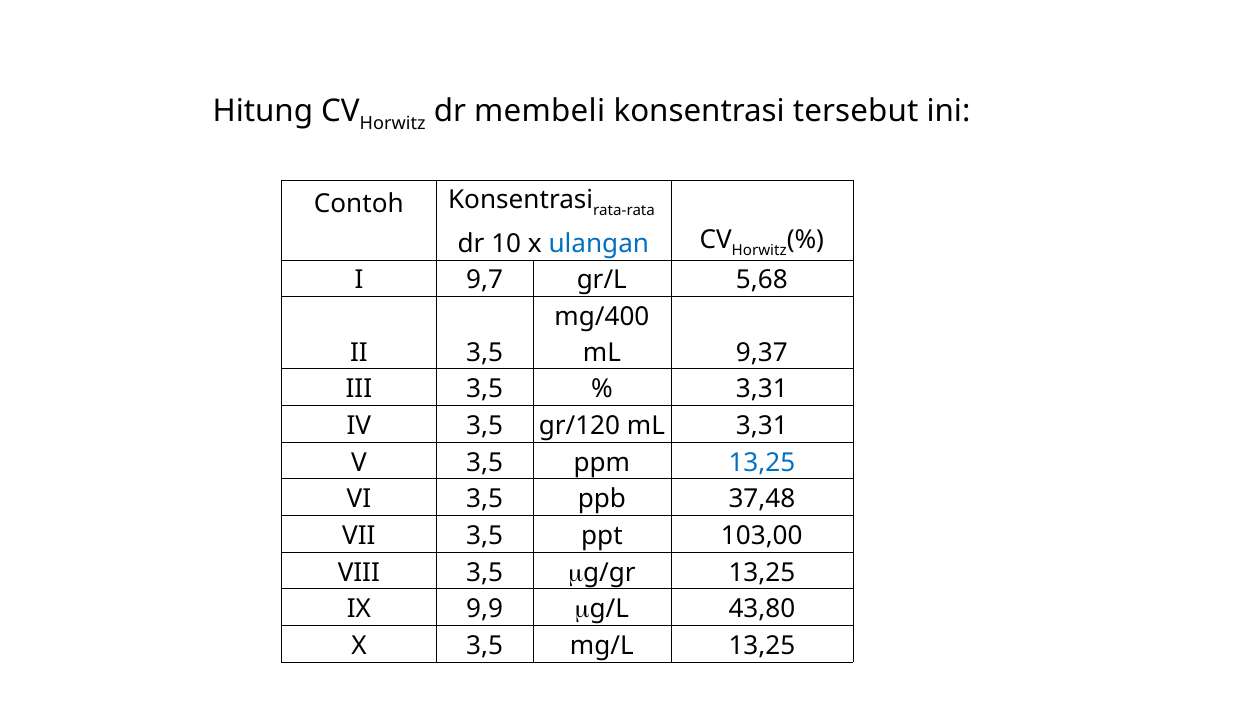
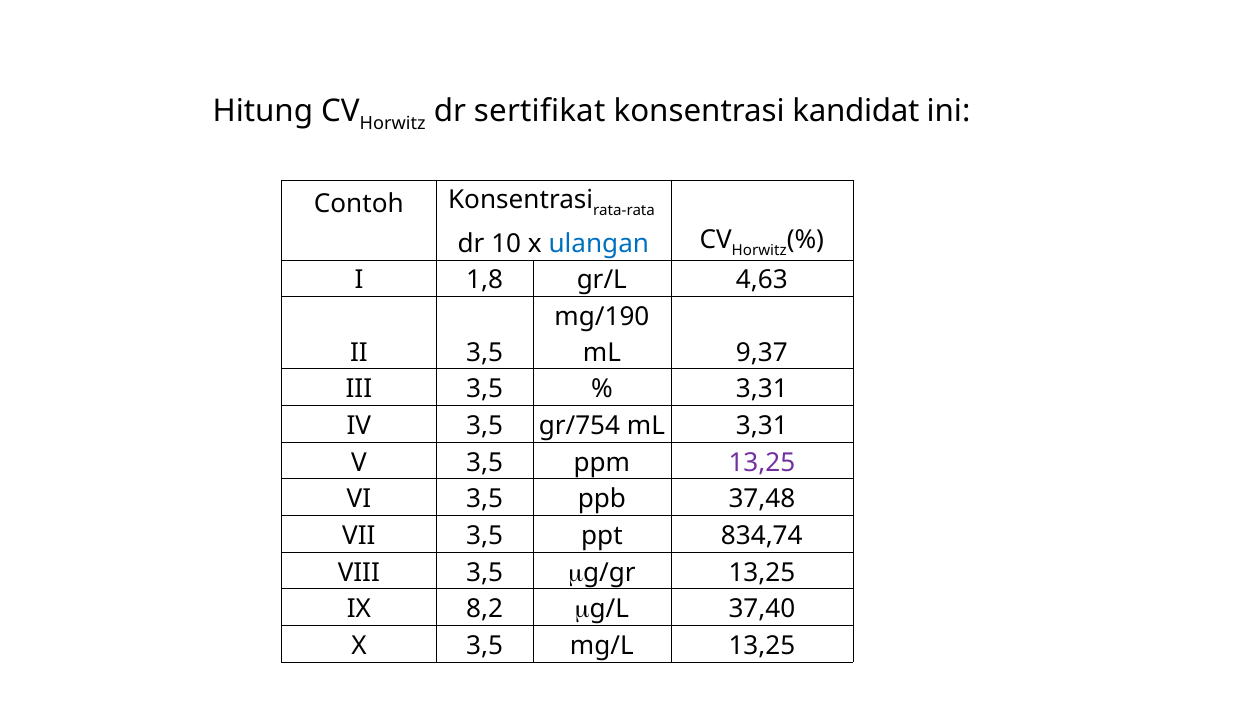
membeli: membeli -> sertifikat (540, 112)
tersebut: tersebut -> kandidat (856, 112)
9,7: 9,7 -> 1,8 (485, 280)
5,68: 5,68 -> 4,63 (762, 280)
mg/400: mg/400 -> mg/190 (602, 317)
gr/120: gr/120 -> gr/754 (579, 426)
13,25 colour: blue -> purple (762, 463)
103,00: 103,00 -> 834,74 (762, 536)
9,9: 9,9 -> 8,2 (485, 609)
43,80: 43,80 -> 37,40 (762, 609)
